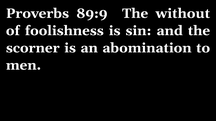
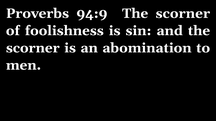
89:9: 89:9 -> 94:9 (92, 13)
without: without -> scorner (183, 13)
